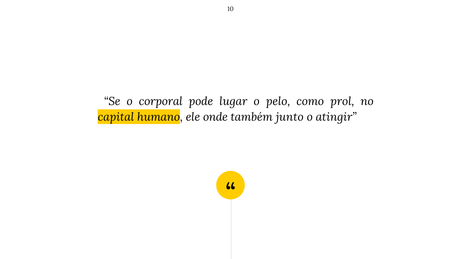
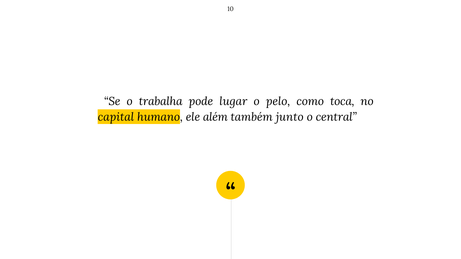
corporal: corporal -> trabalha (161, 101)
prol: prol -> toca (342, 101)
onde: onde -> além (215, 117)
atingir: atingir -> central (336, 117)
